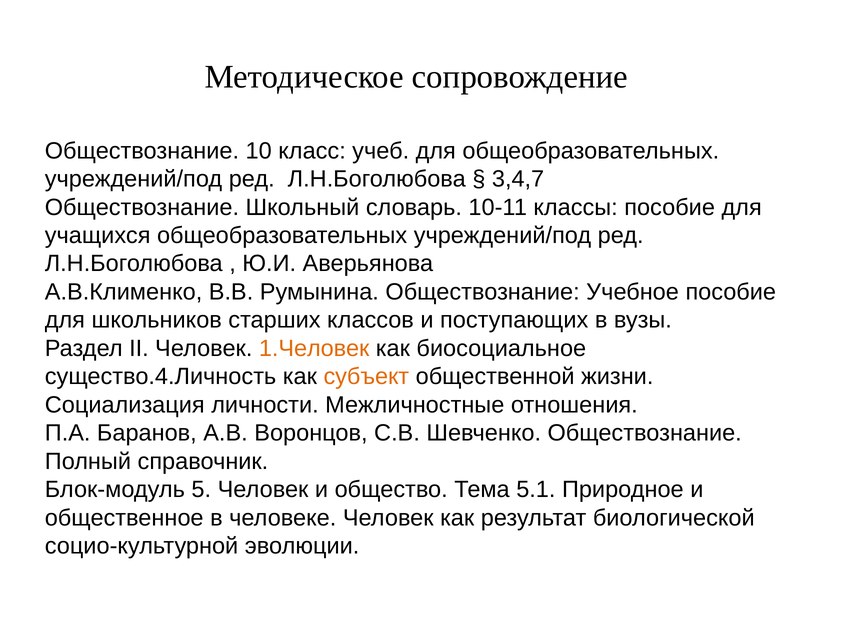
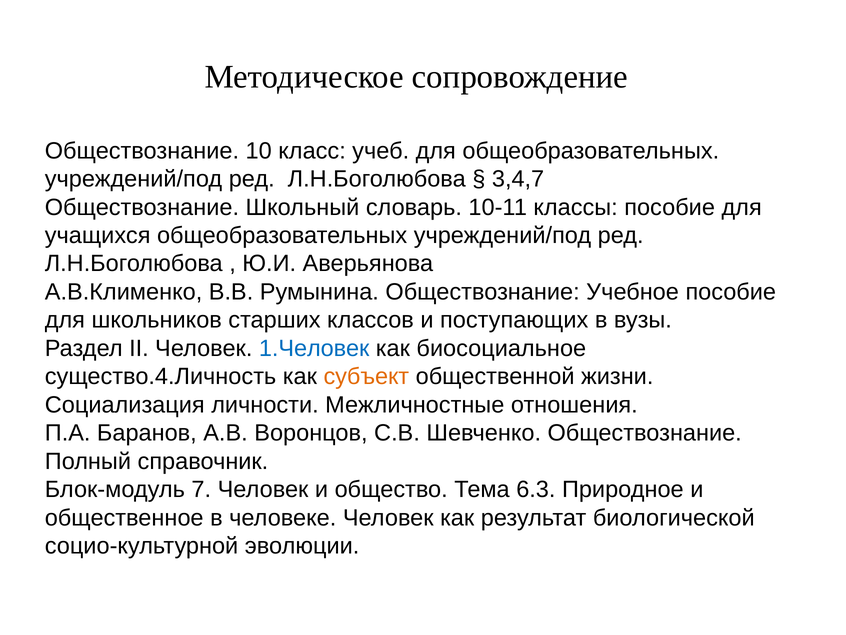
1.Человек colour: orange -> blue (314, 348)
5: 5 -> 7 (201, 489)
5.1: 5.1 -> 6.3 (536, 489)
